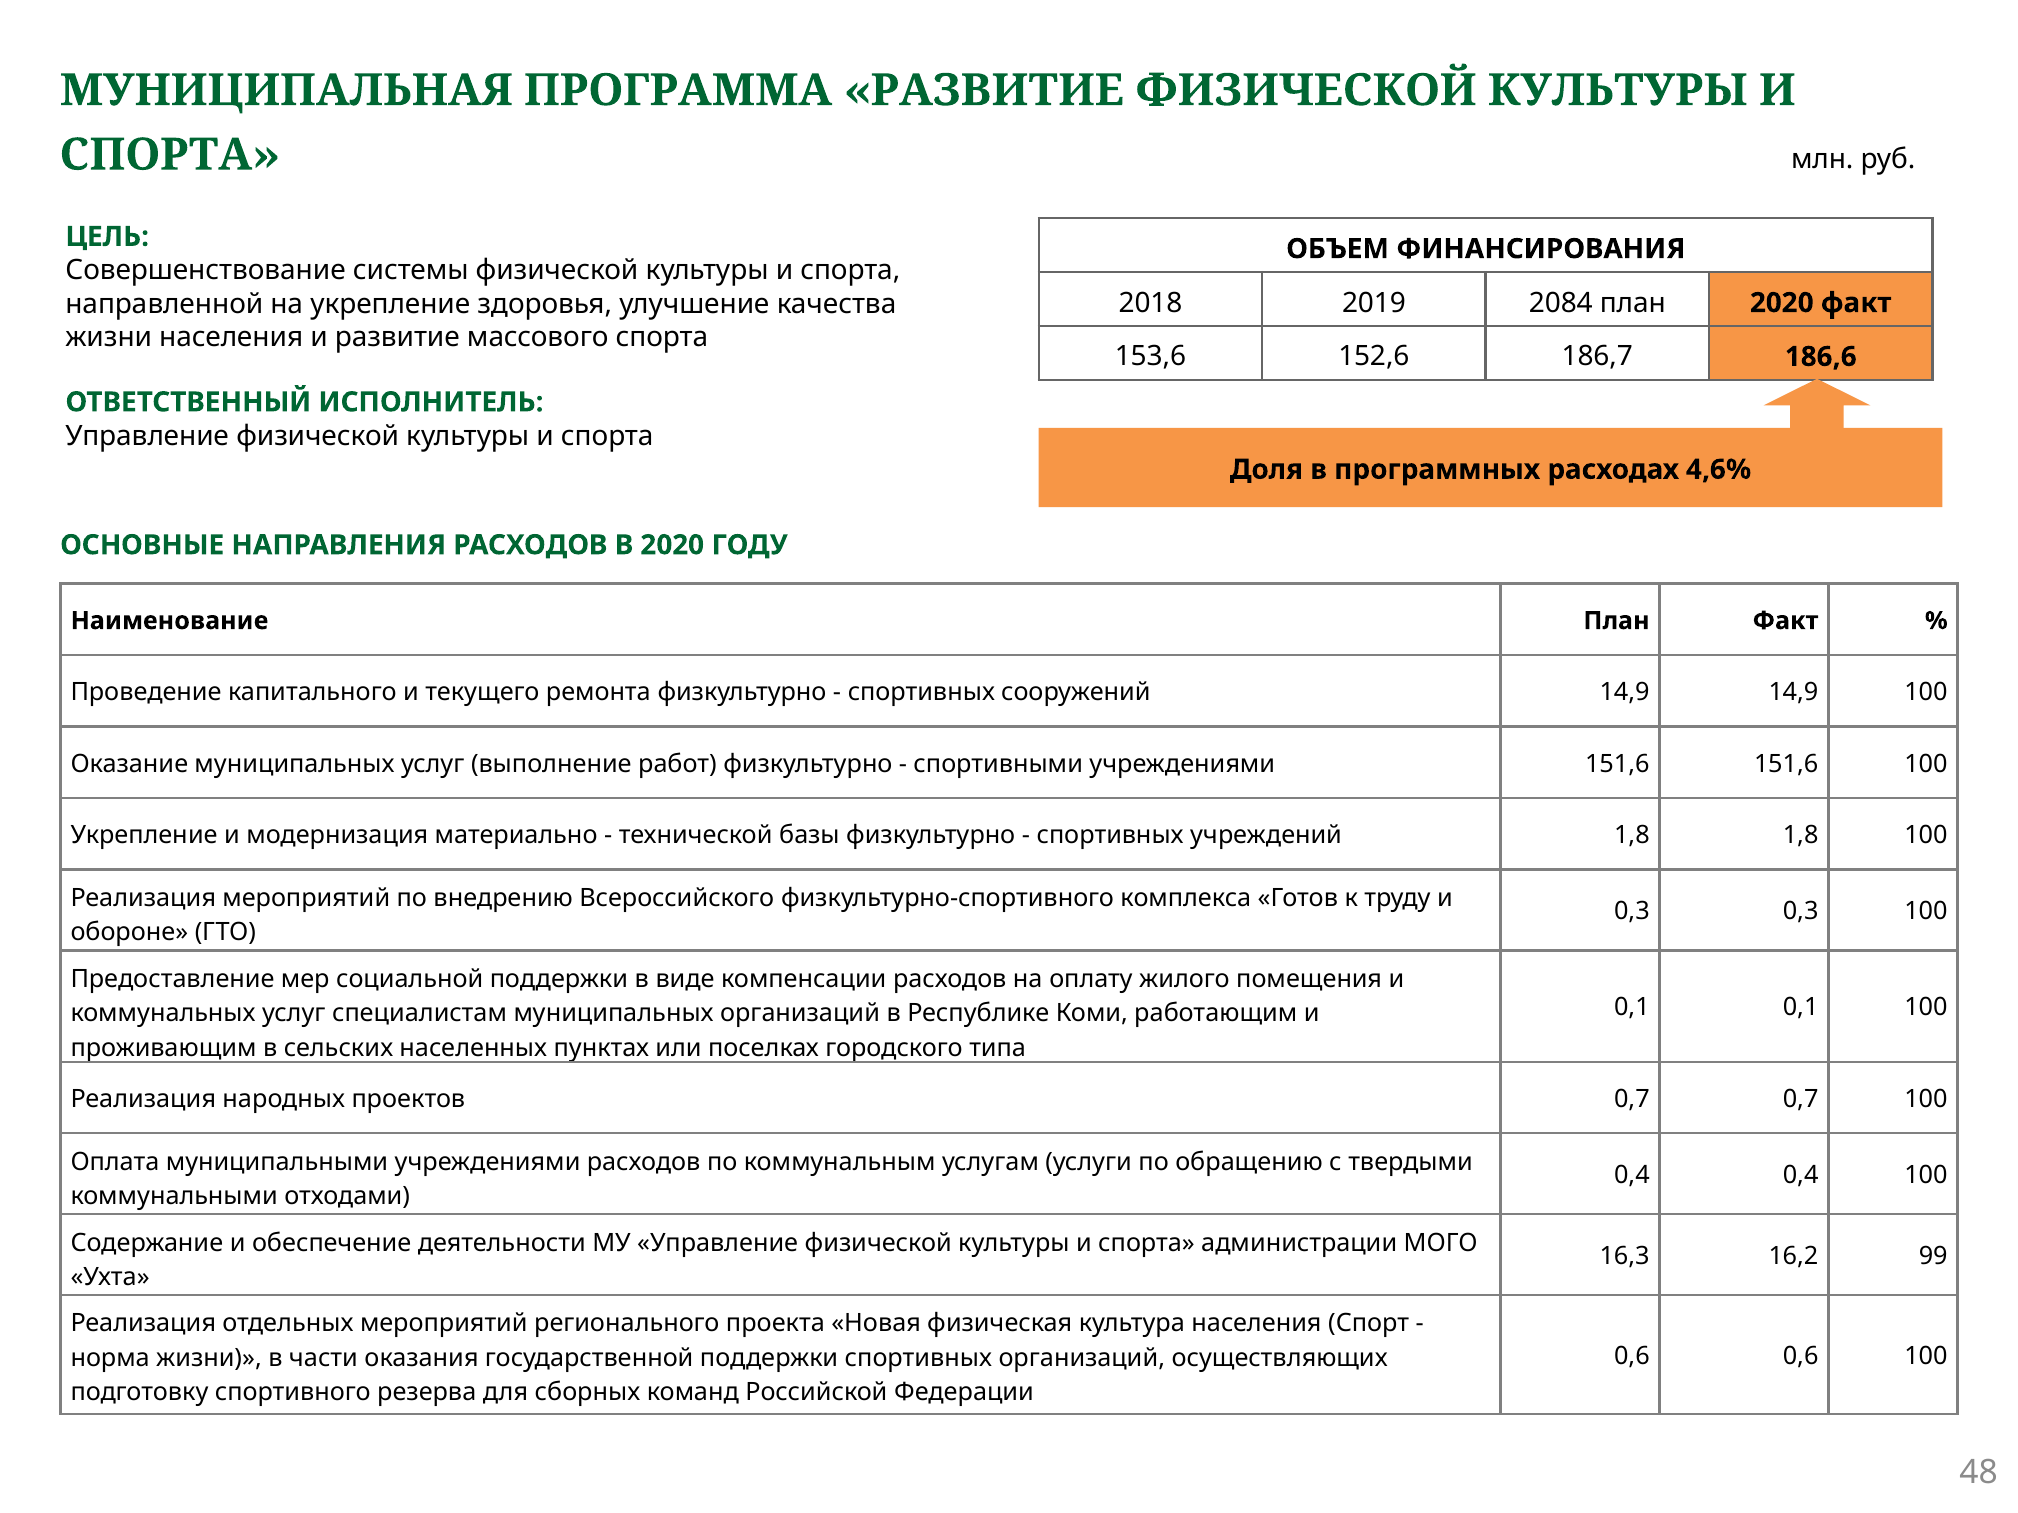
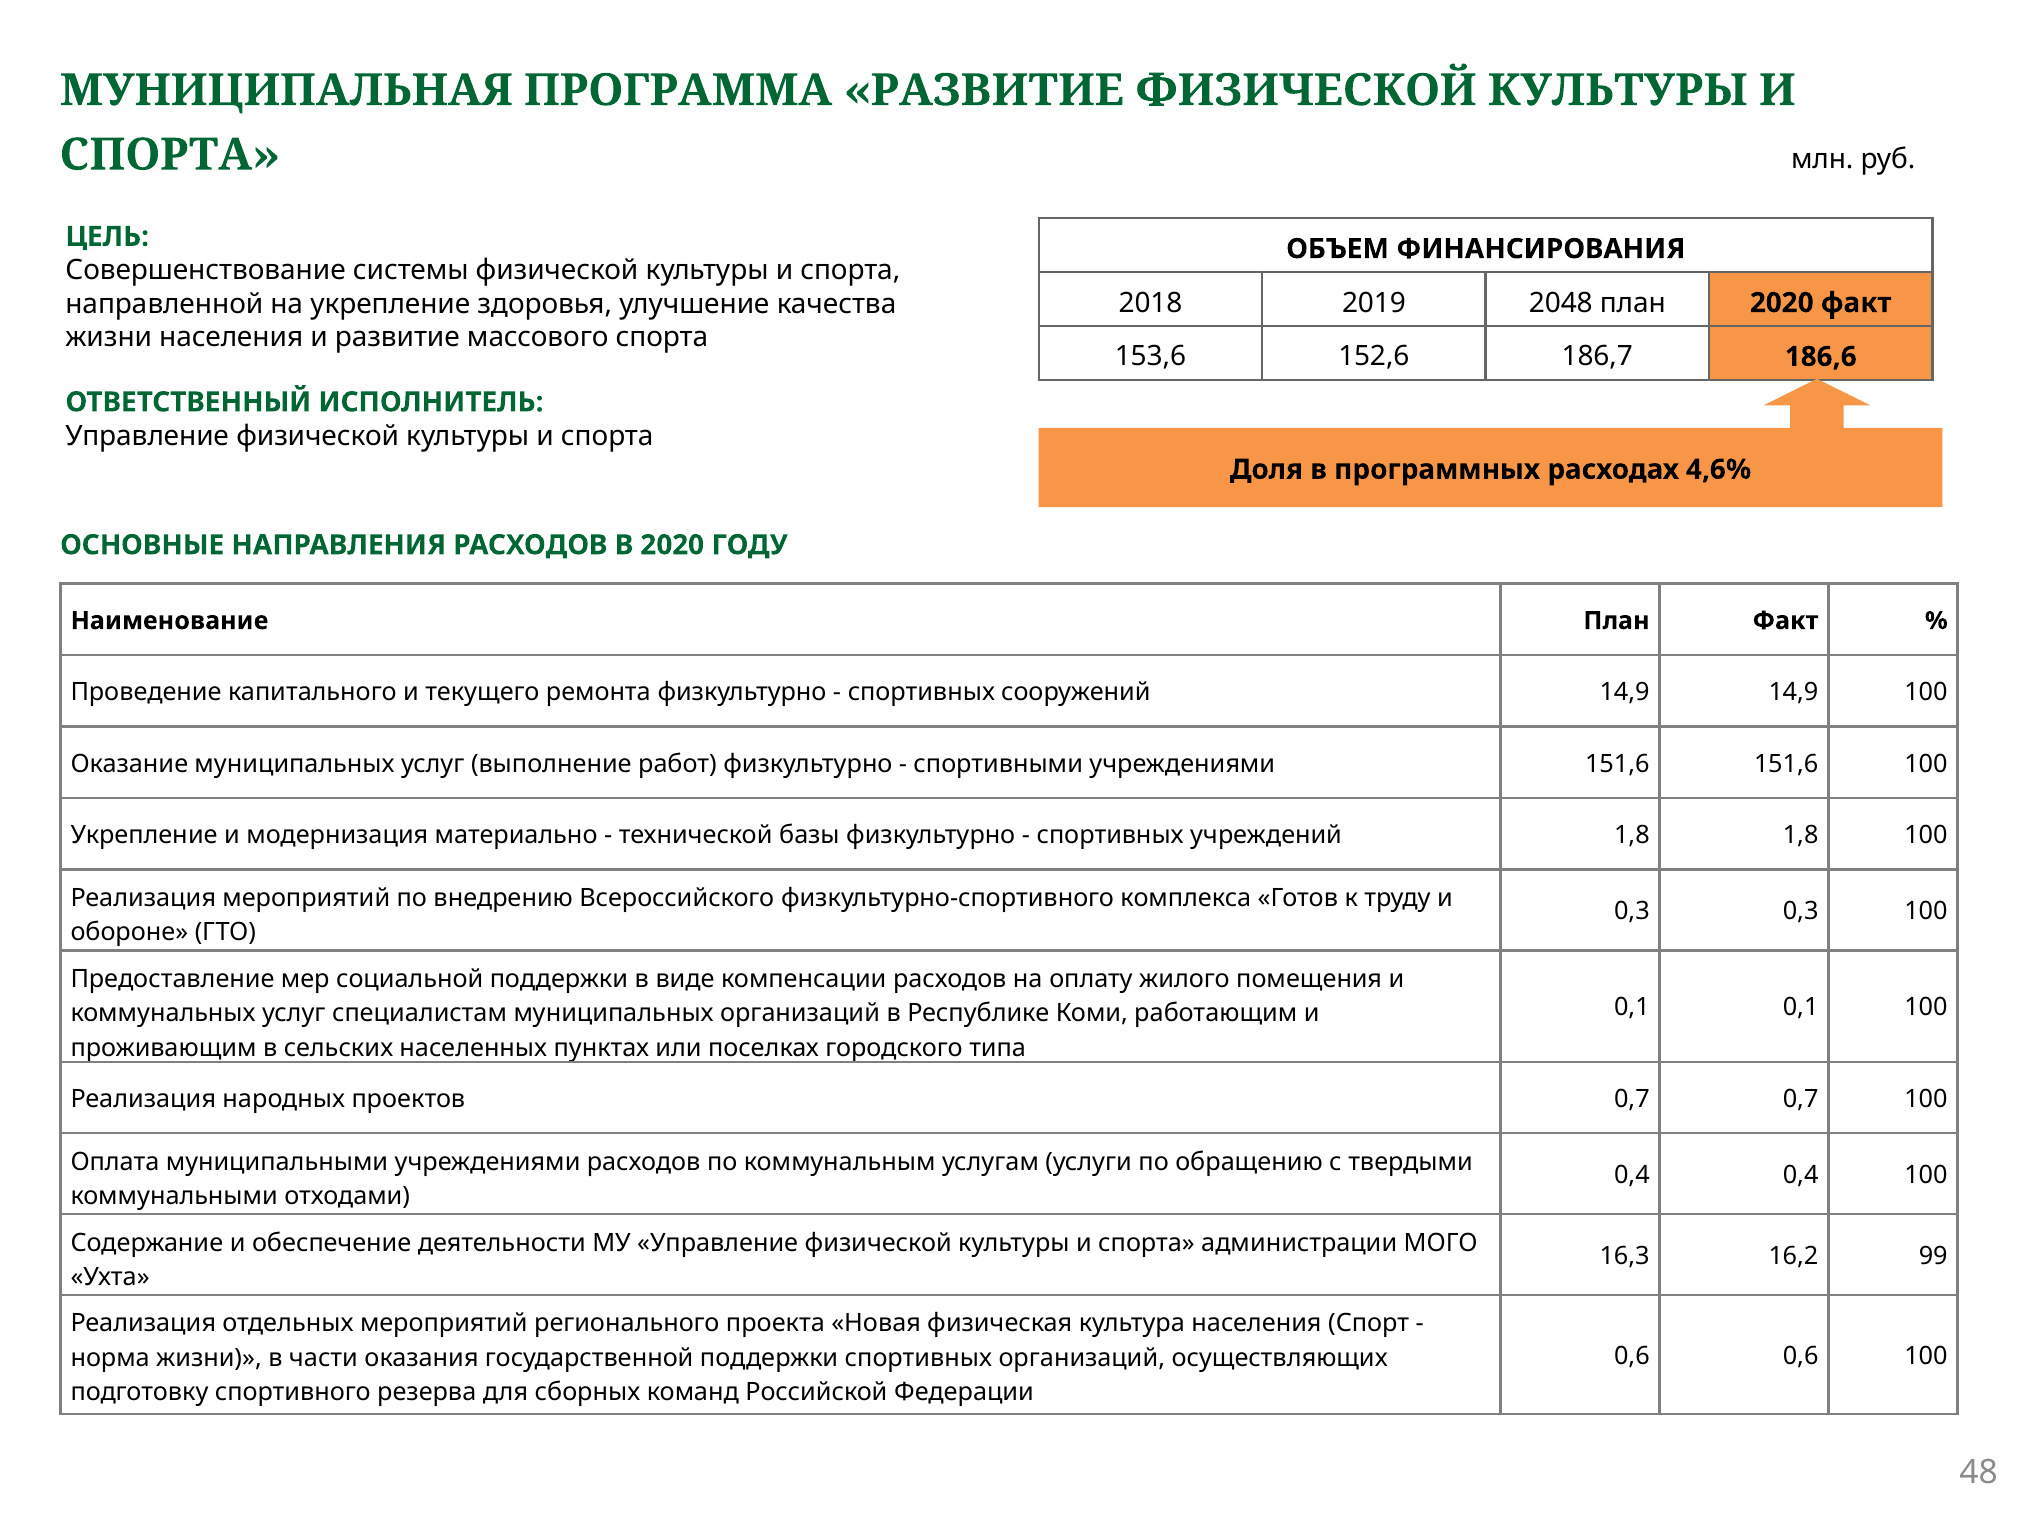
2084: 2084 -> 2048 (1561, 303)
